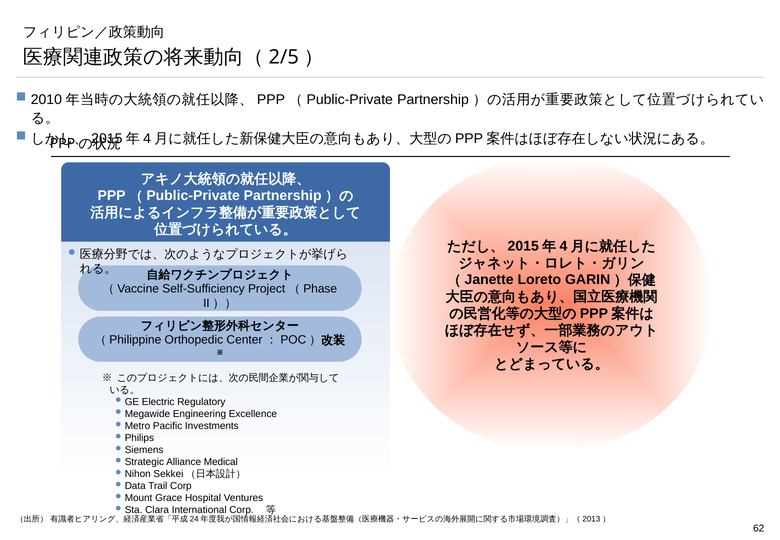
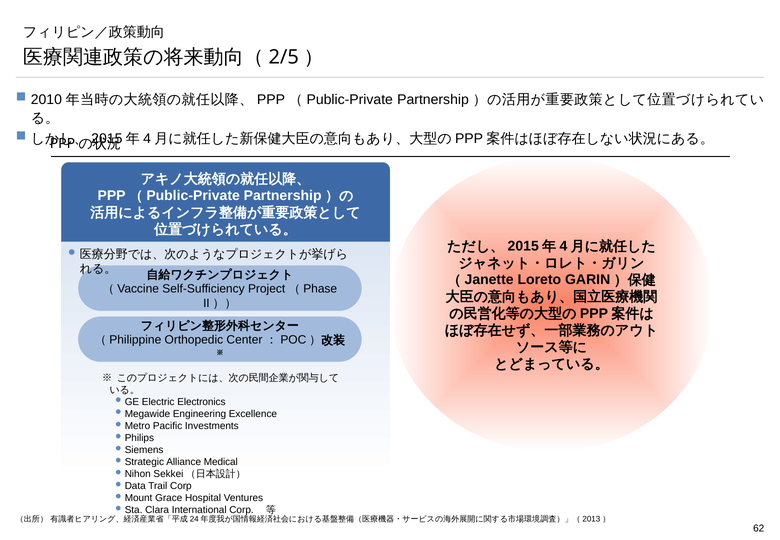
Regulatory: Regulatory -> Electronics (201, 402)
